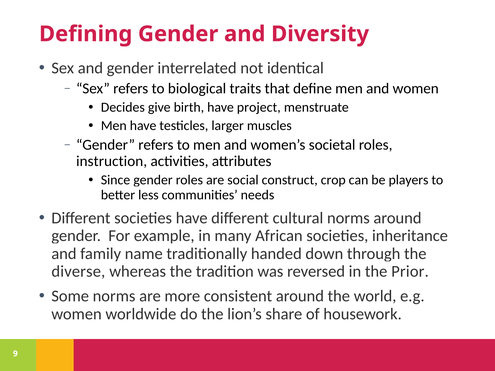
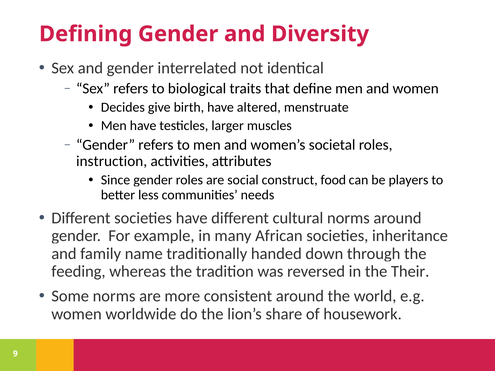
project: project -> altered (259, 108)
crop: crop -> food (333, 180)
diverse: diverse -> feeding (78, 272)
Prior: Prior -> Their (410, 272)
